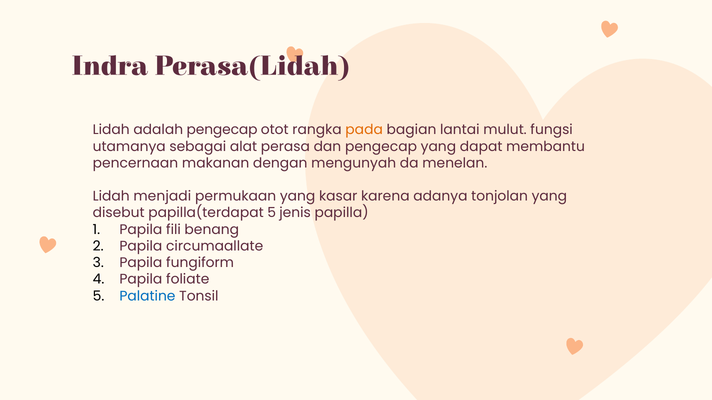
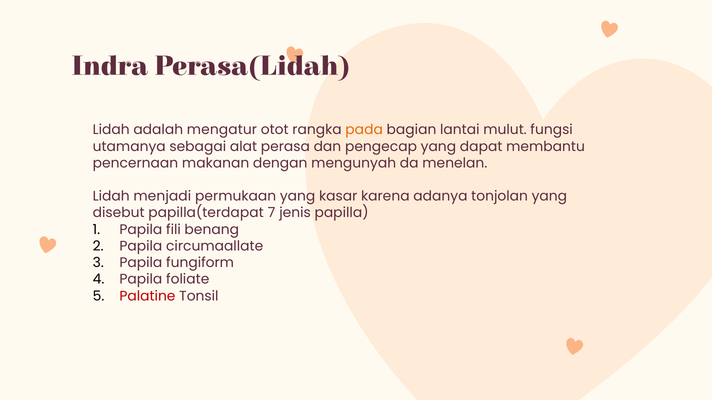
adalah pengecap: pengecap -> mengatur (222, 130)
papilla(terdapat 5: 5 -> 7 (271, 213)
Palatine colour: blue -> red (147, 296)
